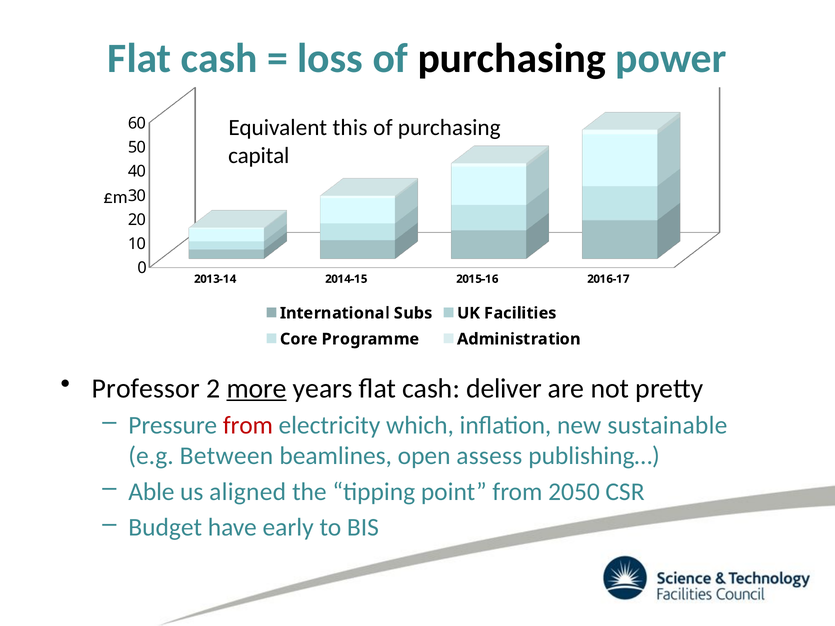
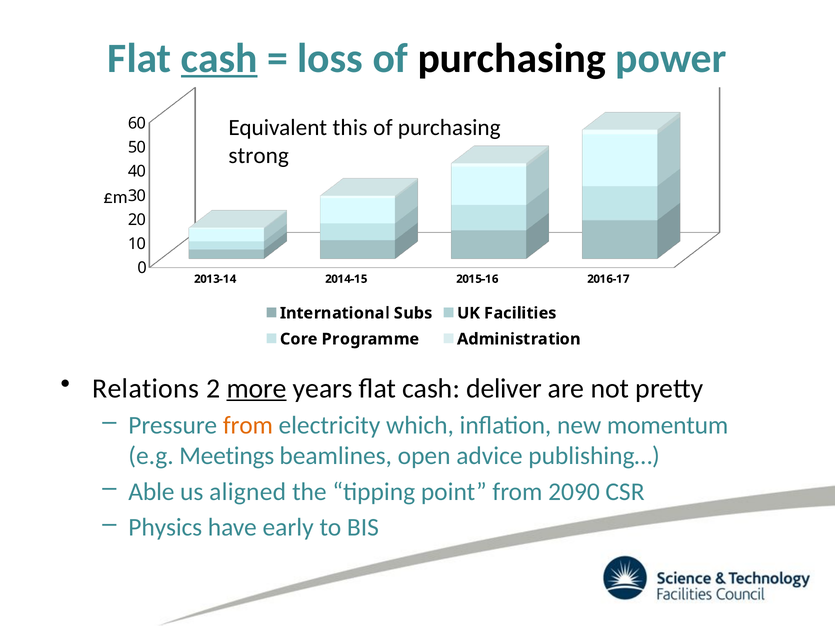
cash underline: none -> present (219, 58)
capital: capital -> strong (259, 156)
Professor: Professor -> Relations (146, 389)
from colour: red -> orange (248, 425)
sustainable: sustainable -> momentum (668, 425)
Between: Between -> Meetings (227, 456)
assess: assess -> advice (489, 456)
2050: 2050 -> 2090 (574, 492)
Budget: Budget -> Physics (165, 527)
